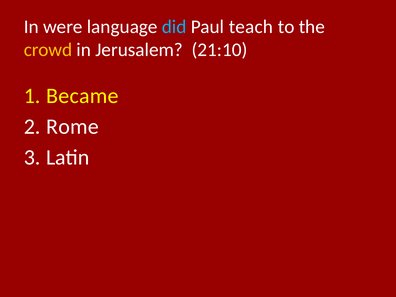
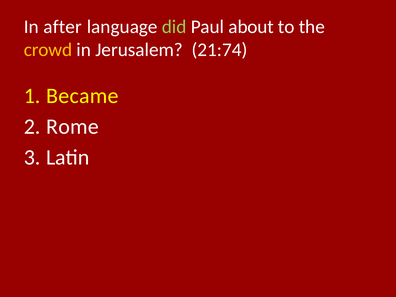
were: were -> after (63, 27)
did colour: light blue -> light green (174, 27)
teach: teach -> about (251, 27)
21:10: 21:10 -> 21:74 (220, 50)
